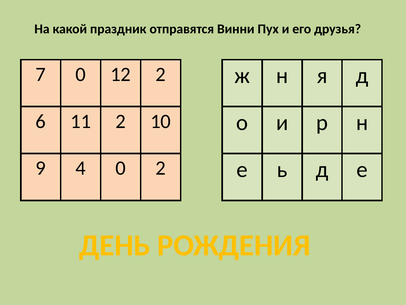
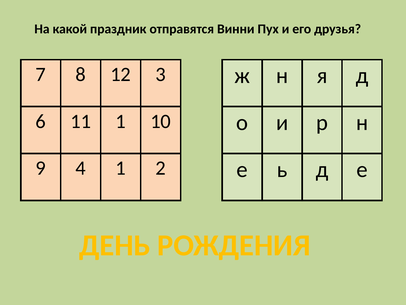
7 0: 0 -> 8 (81, 74)
12 2: 2 -> 3 (161, 74)
11 2: 2 -> 1 (121, 121)
4 0: 0 -> 1 (121, 168)
